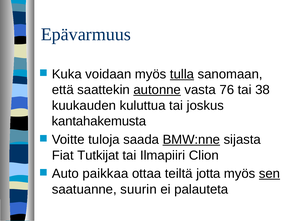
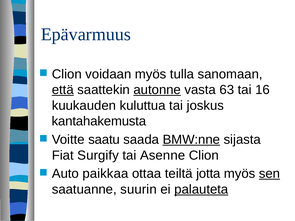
Kuka: Kuka -> Clion (67, 74)
tulla underline: present -> none (182, 74)
että underline: none -> present (63, 90)
76: 76 -> 63 (227, 90)
38: 38 -> 16 (263, 90)
tuloja: tuloja -> saatu (104, 140)
Tutkijat: Tutkijat -> Surgify (98, 155)
Ilmapiiri: Ilmapiiri -> Asenne (163, 155)
palauteta underline: none -> present (201, 190)
